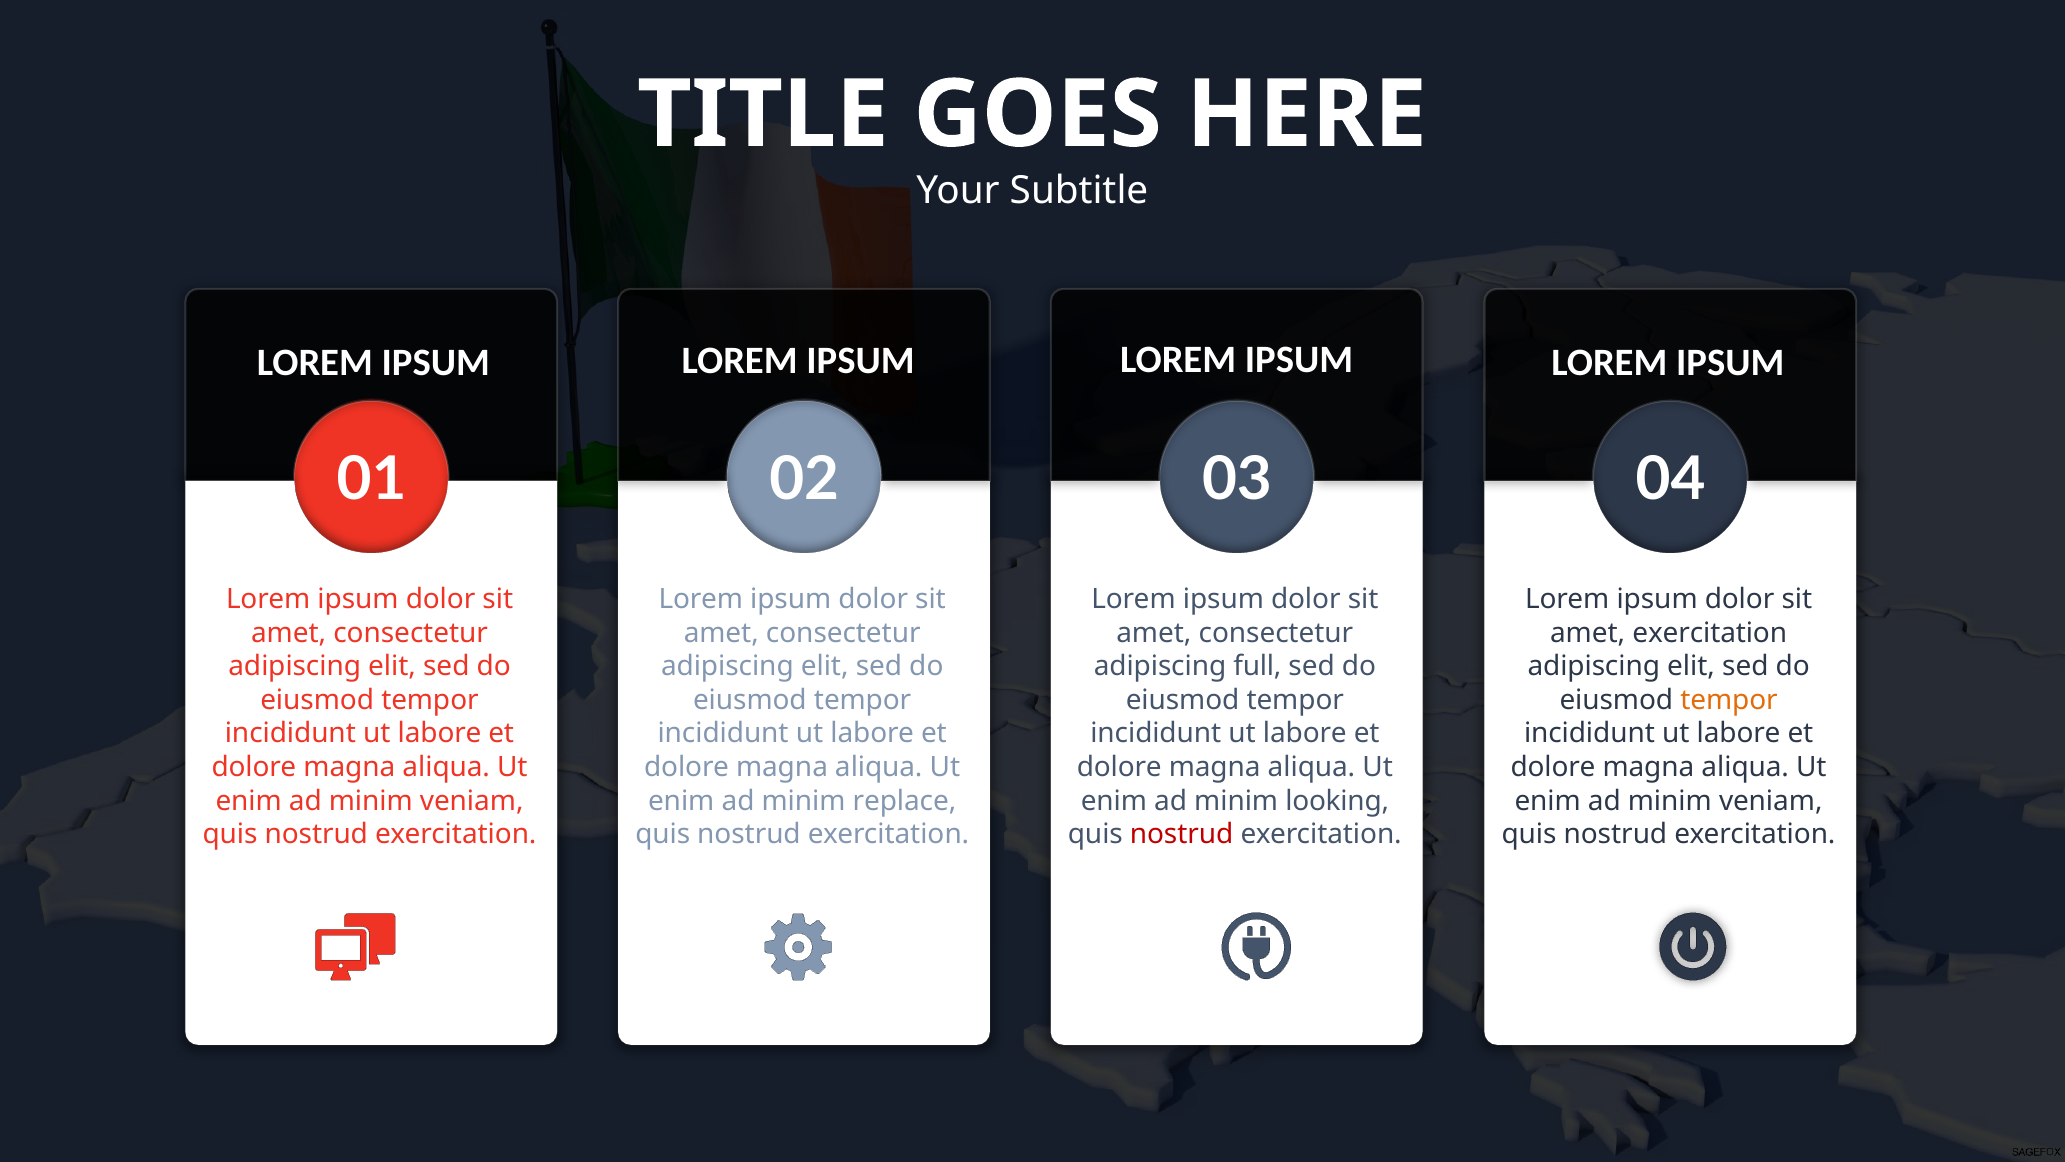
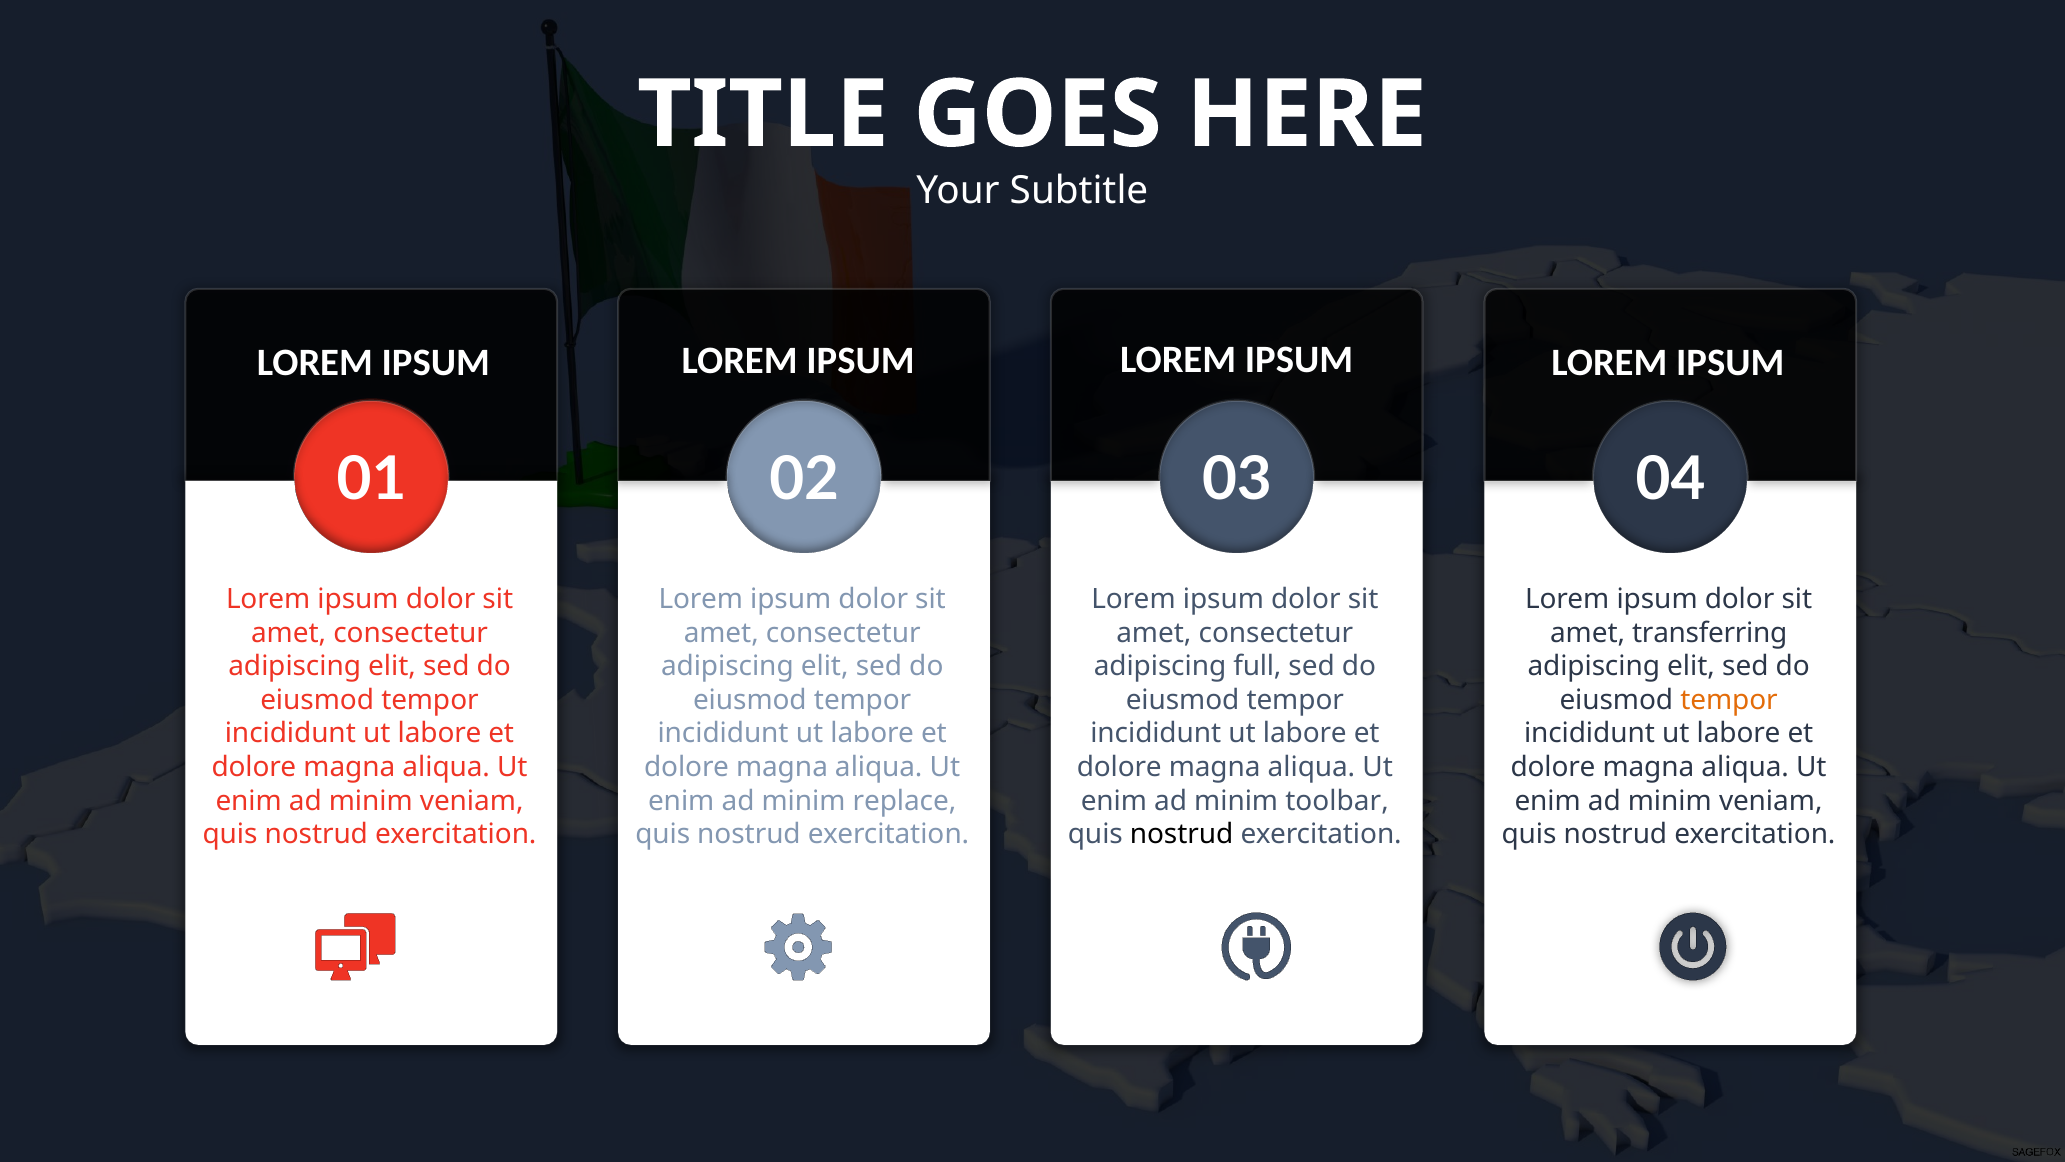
amet exercitation: exercitation -> transferring (1710, 633)
looking: looking -> toolbar (1337, 801)
nostrud colour: red -> black (1182, 834)
